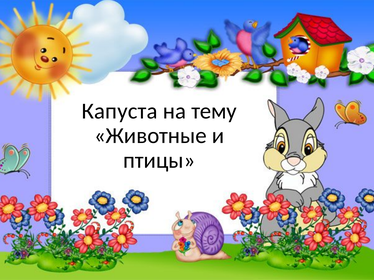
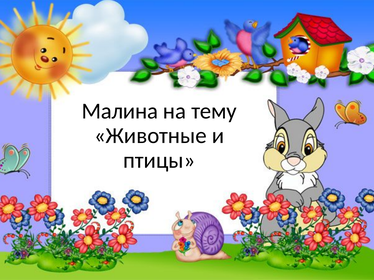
Капуста: Капуста -> Малина (120, 111)
